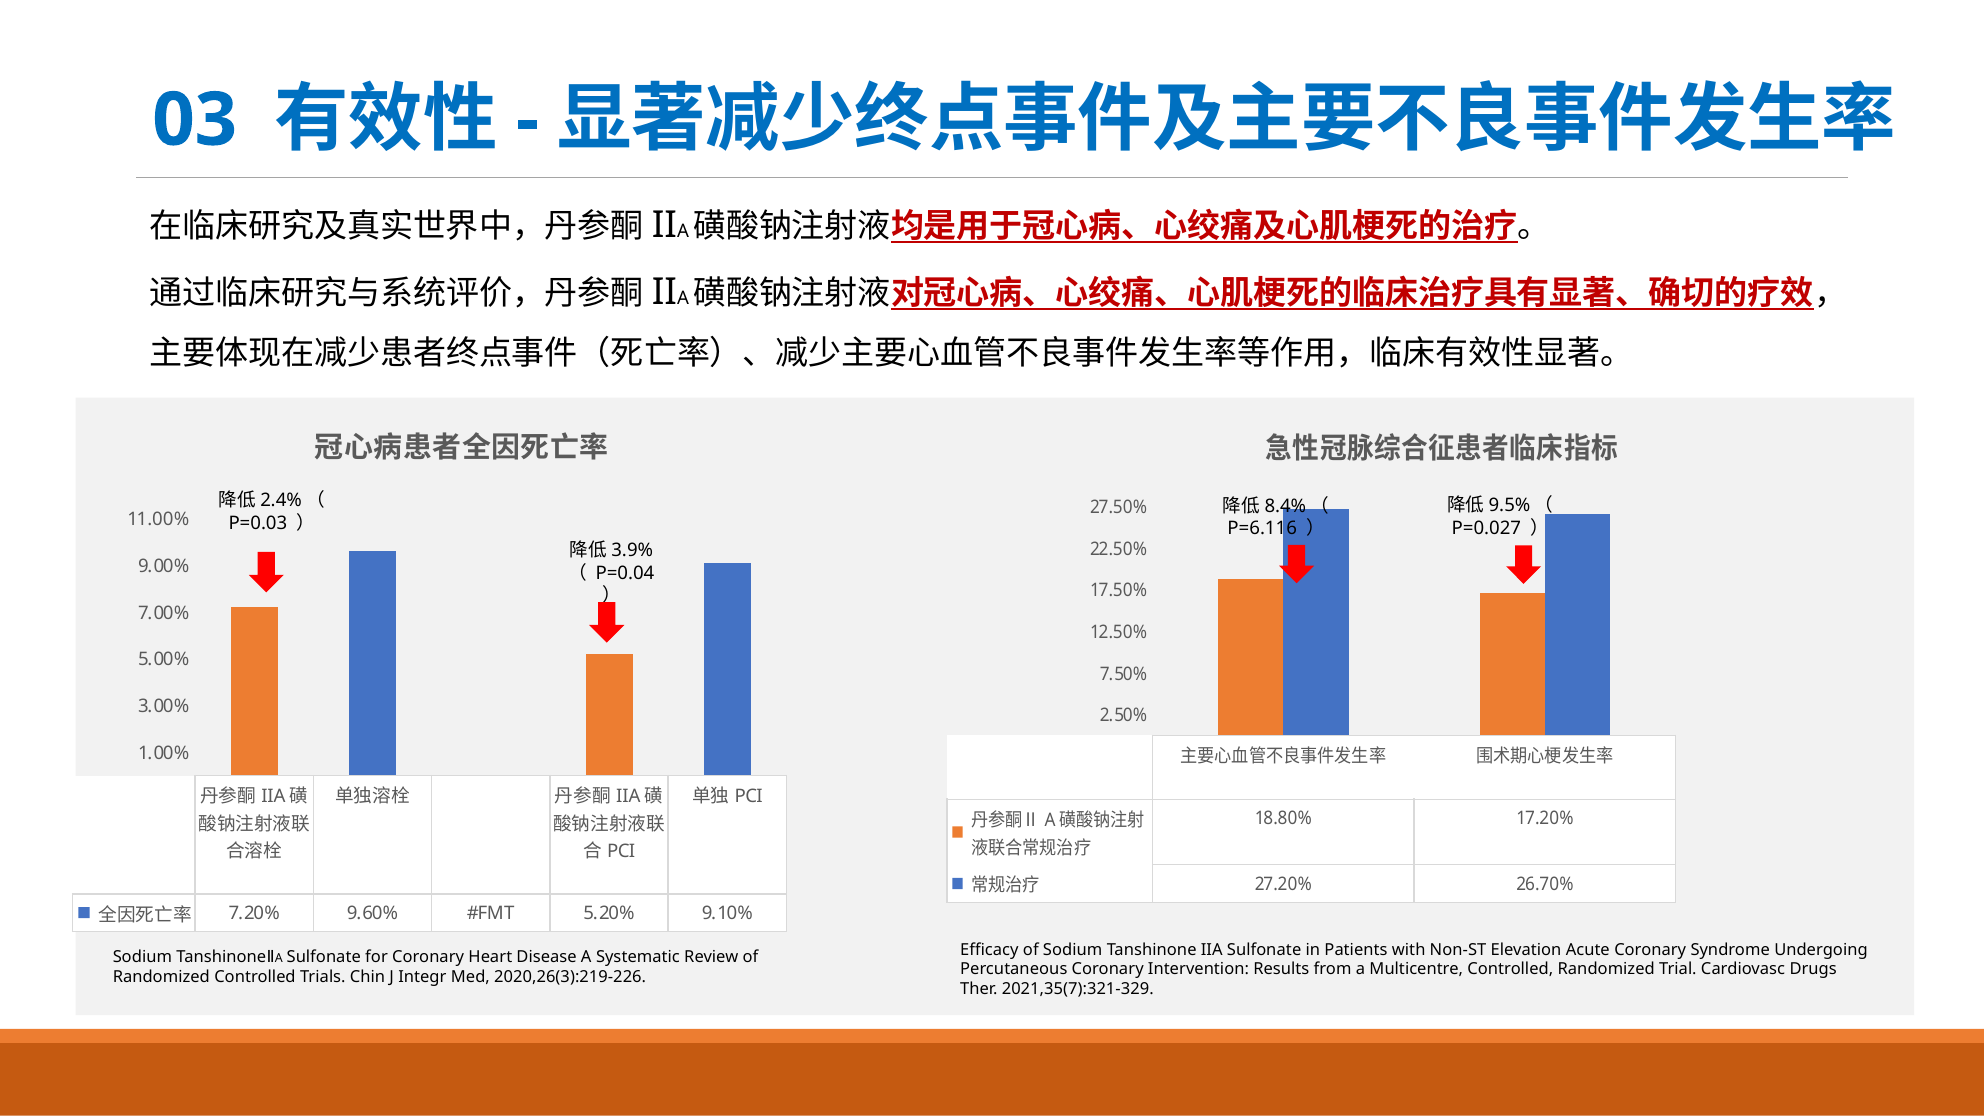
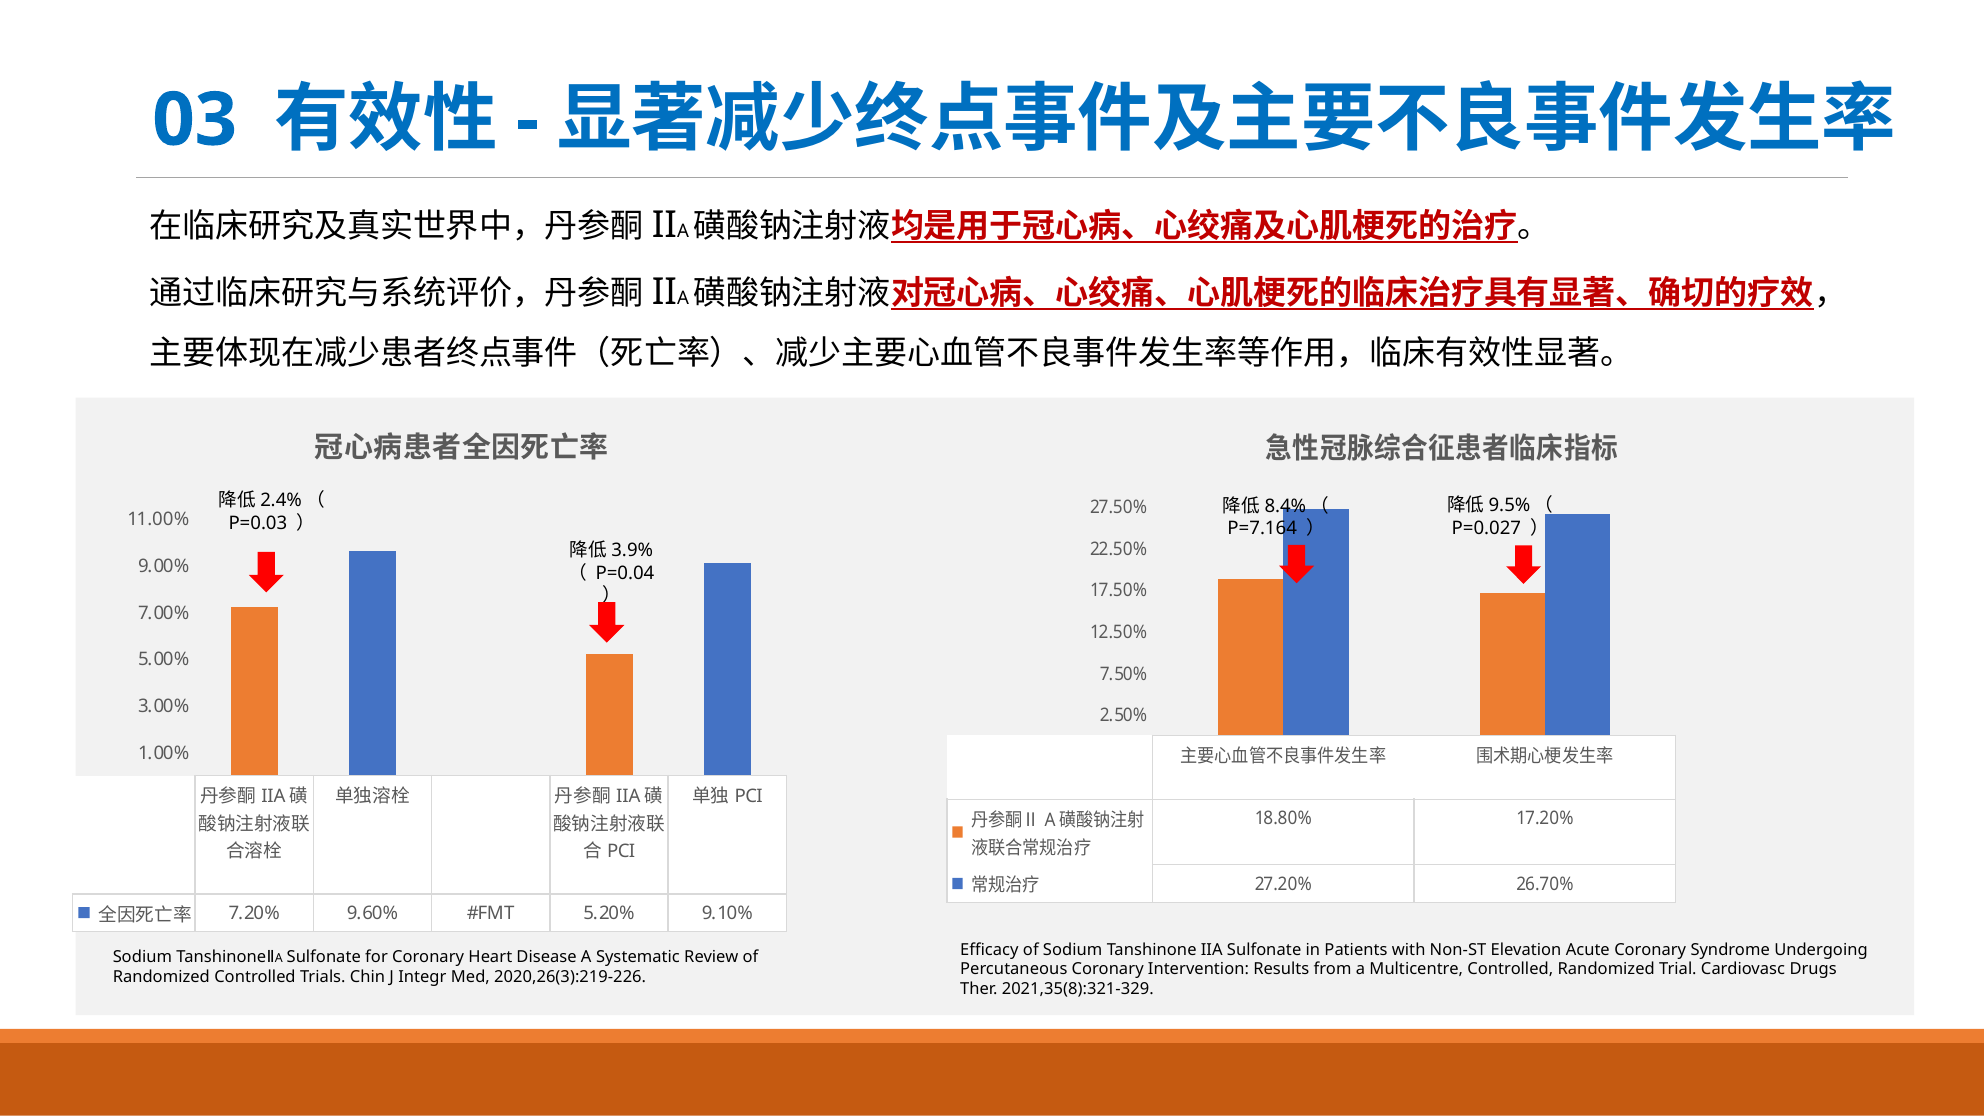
P=6.116: P=6.116 -> P=7.164 (1262, 529)
2021,35(7):321-329: 2021,35(7):321-329 -> 2021,35(8):321-329 (1078, 989)
